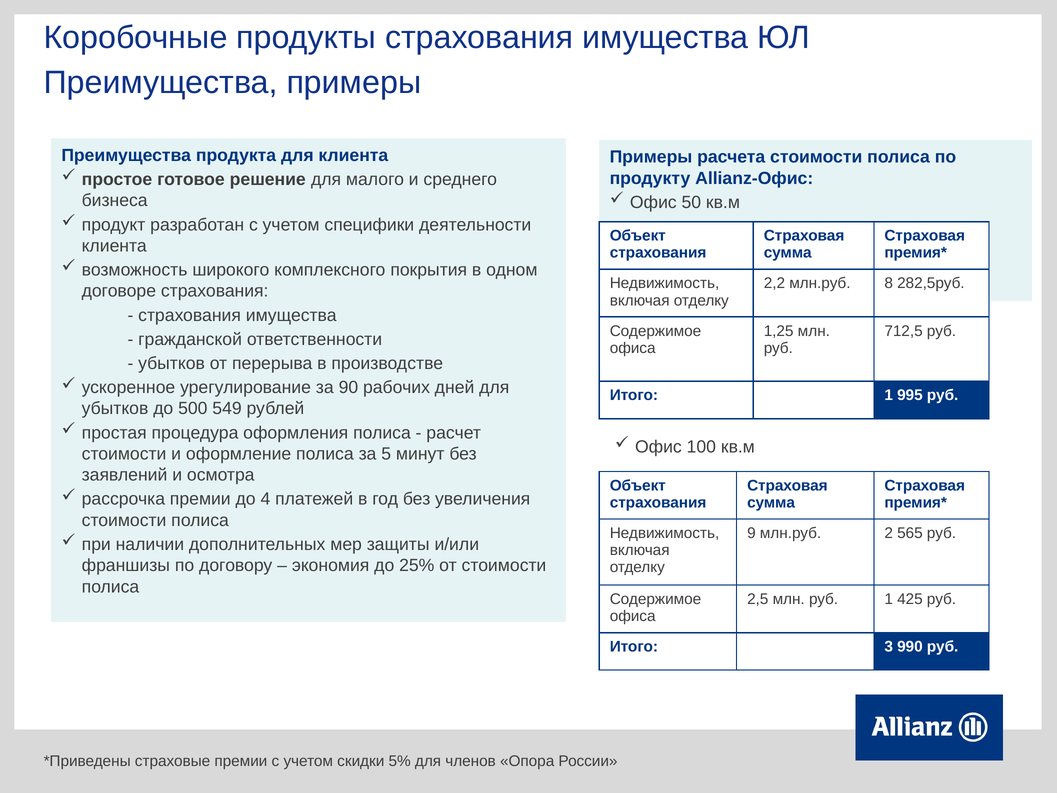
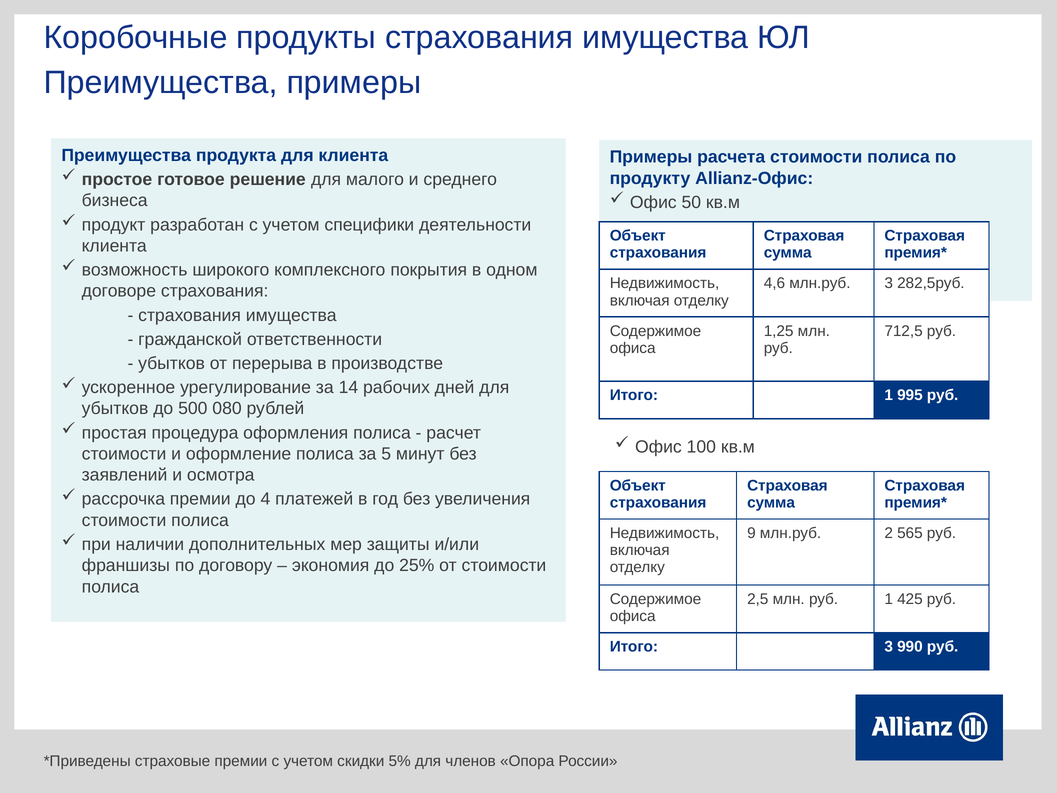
2,2: 2,2 -> 4,6 (774, 283)
млн.руб 8: 8 -> 3 (889, 283)
90: 90 -> 14 (348, 387)
549: 549 -> 080 (227, 409)
